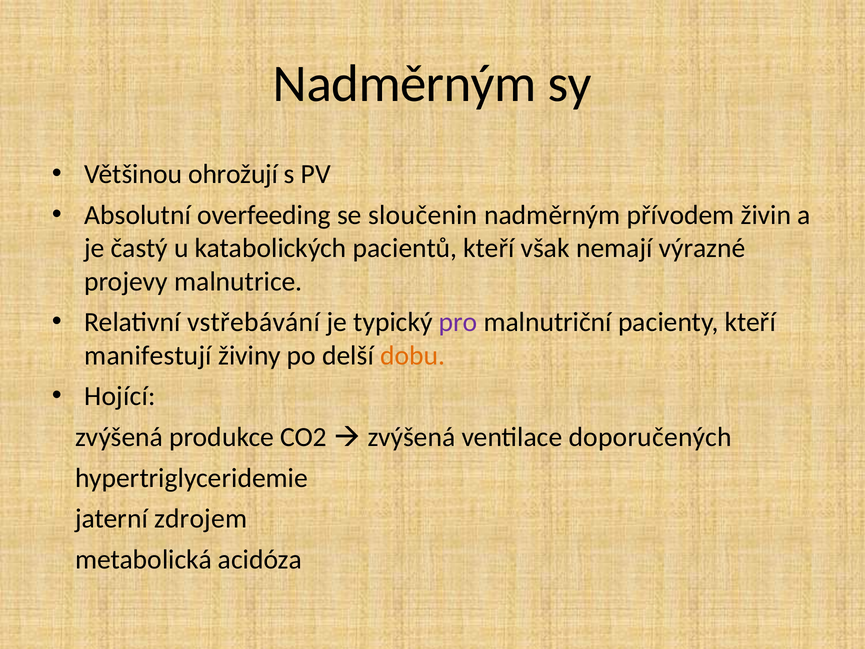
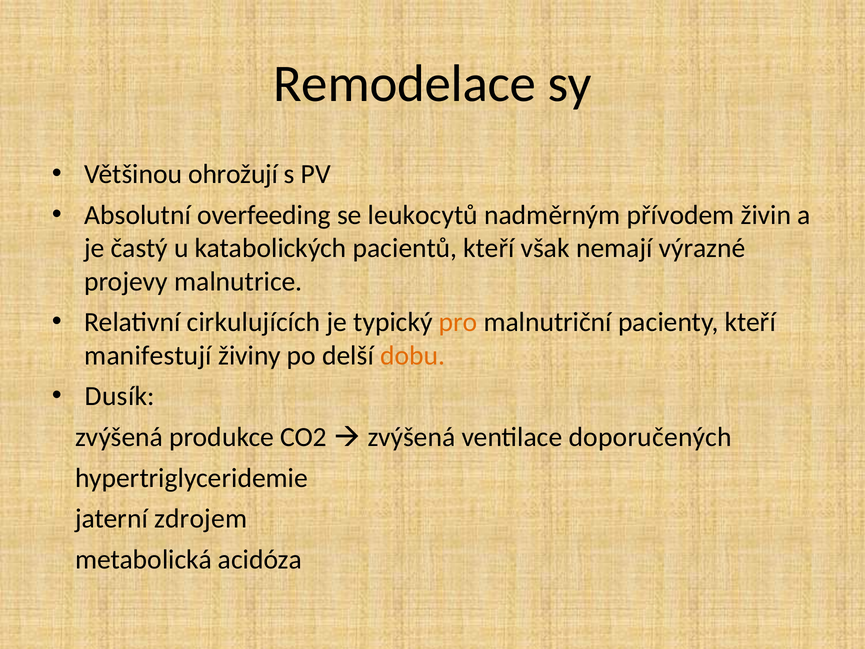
Nadměrným: Nadměrným -> Remodelace (405, 84)
sloučenin: sloučenin -> leukocytů (423, 215)
vstřebávání: vstřebávání -> cirkulujících (254, 322)
pro colour: purple -> orange (458, 322)
Hojící: Hojící -> Dusík (120, 396)
